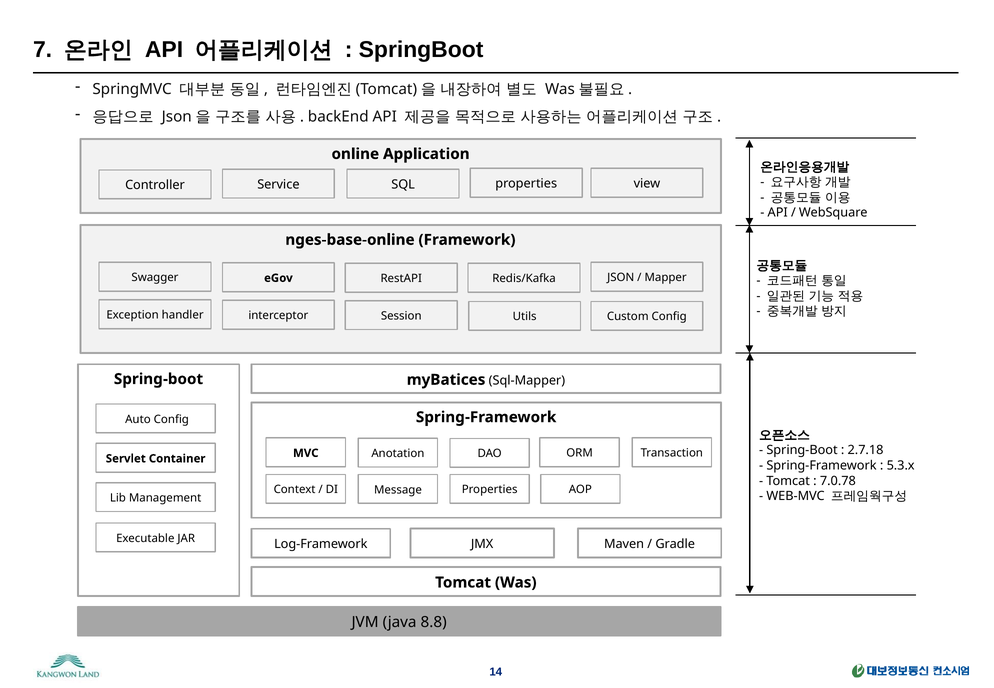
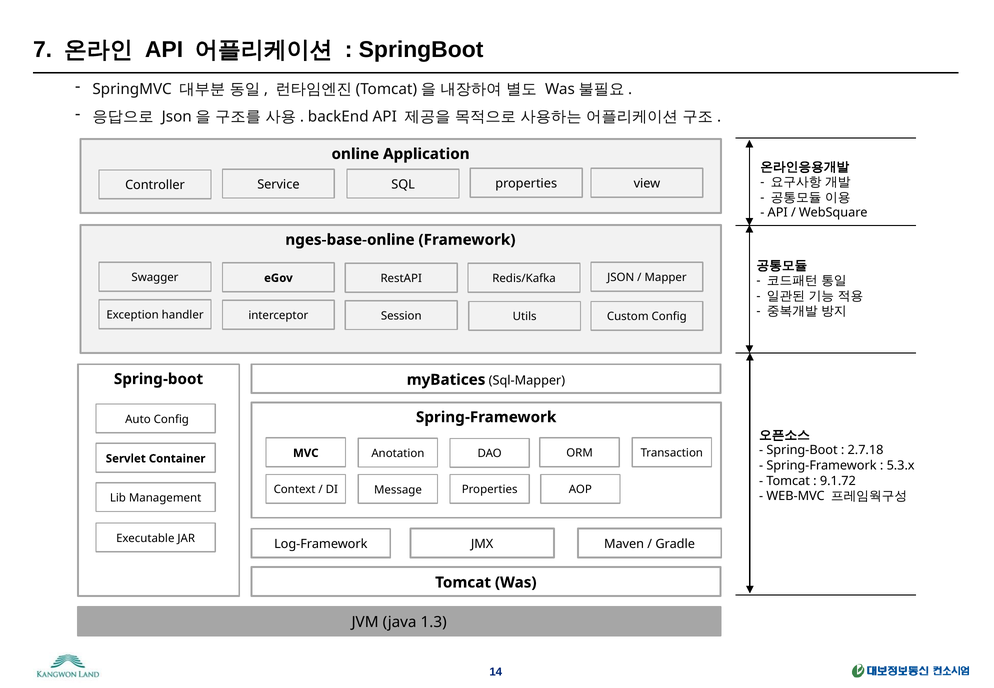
7.0.78: 7.0.78 -> 9.1.72 (838, 481)
8.8: 8.8 -> 1.3 (434, 622)
